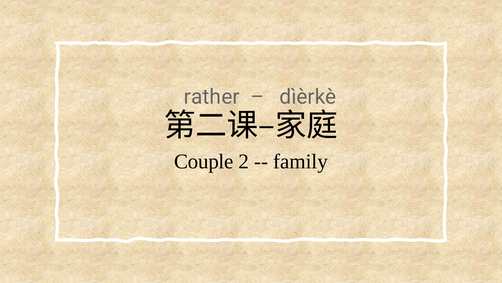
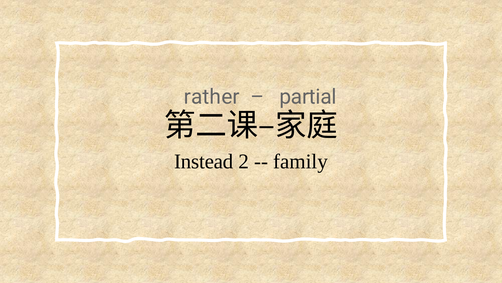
dìèrkè: dìèrkè -> partial (308, 97)
Couple: Couple -> Instead (204, 161)
